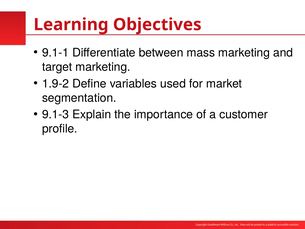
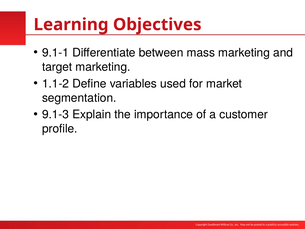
1.9-2: 1.9-2 -> 1.1-2 (56, 84)
